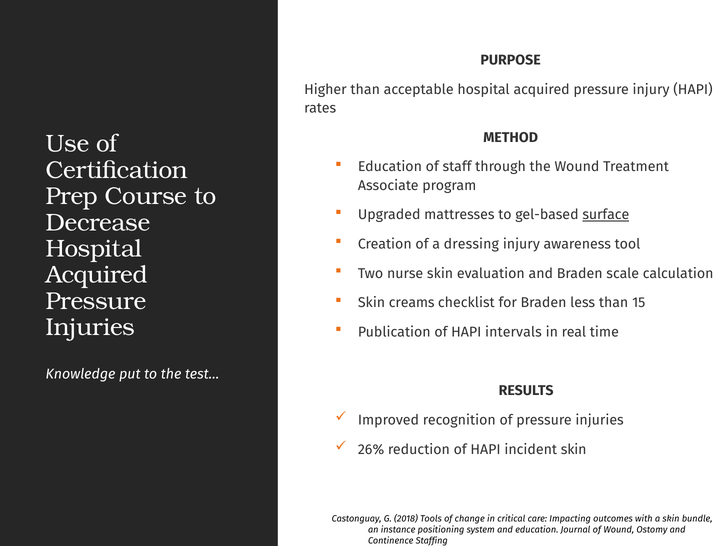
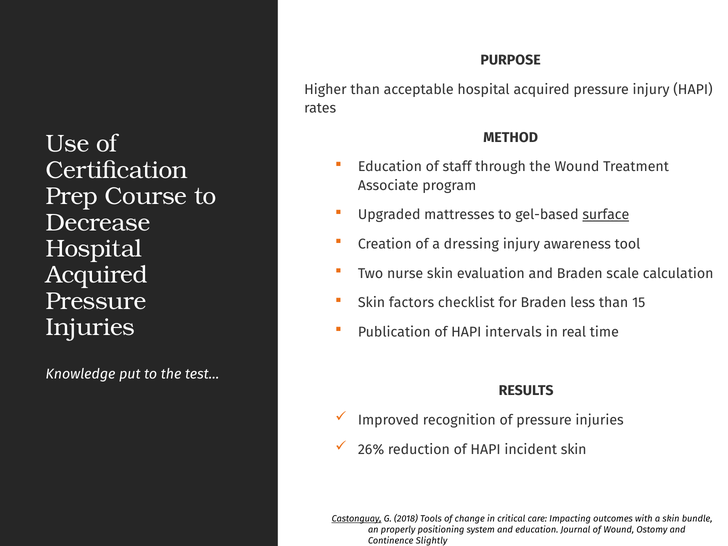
creams: creams -> factors (412, 303)
Castonguay underline: none -> present (357, 519)
instance: instance -> properly (398, 530)
Staffing: Staffing -> Slightly (432, 541)
